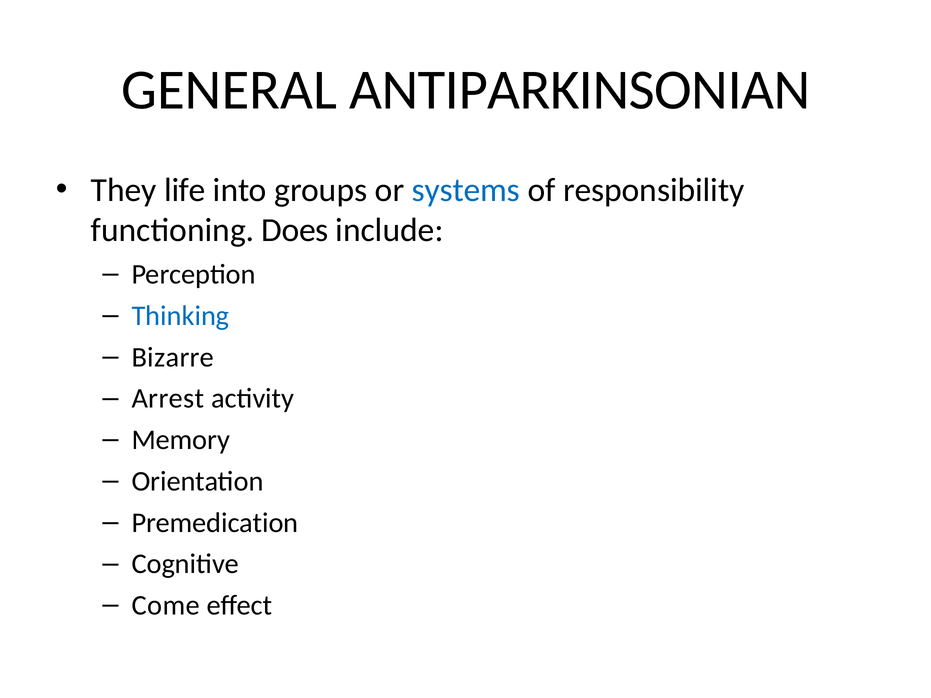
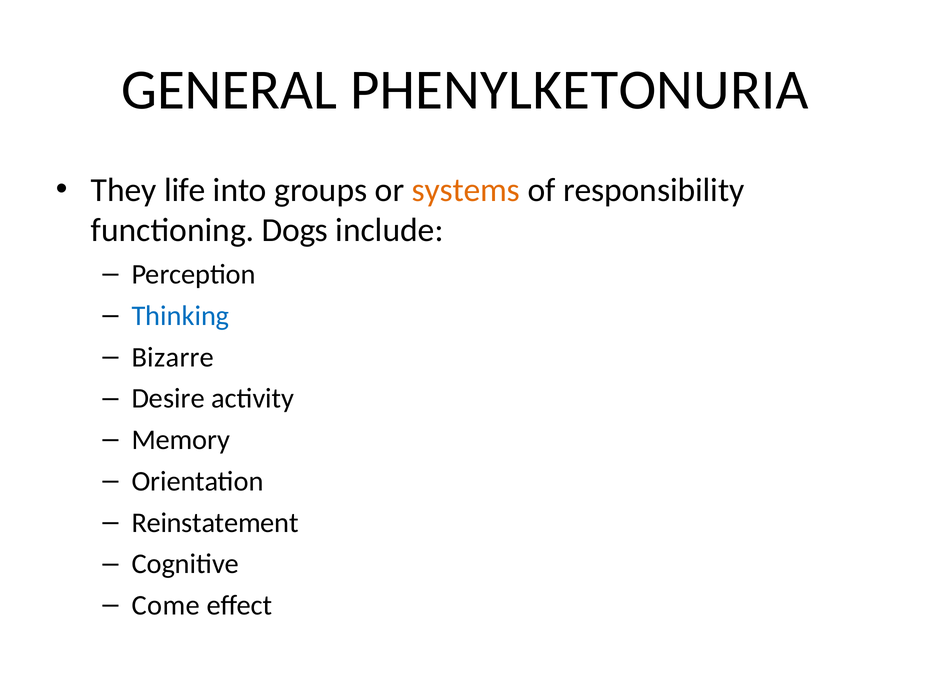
ANTIPARKINSONIAN: ANTIPARKINSONIAN -> PHENYLKETONURIA (579, 90)
systems colour: blue -> orange (466, 190)
Does: Does -> Dogs (295, 230)
Arrest: Arrest -> Desire (168, 399)
Premedication: Premedication -> Reinstatement (215, 523)
